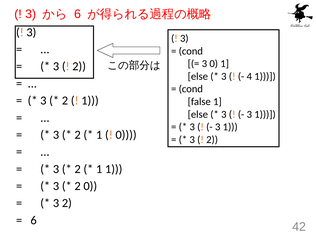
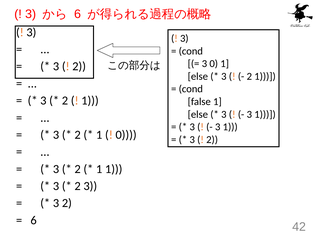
4: 4 -> 2 (249, 76)
2 0: 0 -> 3 (90, 186)
